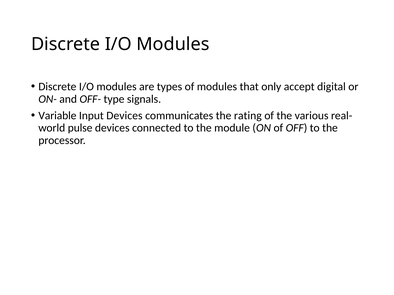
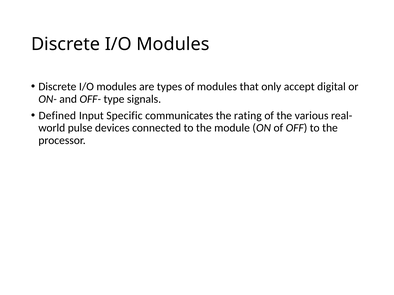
Variable: Variable -> Defined (57, 116)
Input Devices: Devices -> Specific (124, 116)
